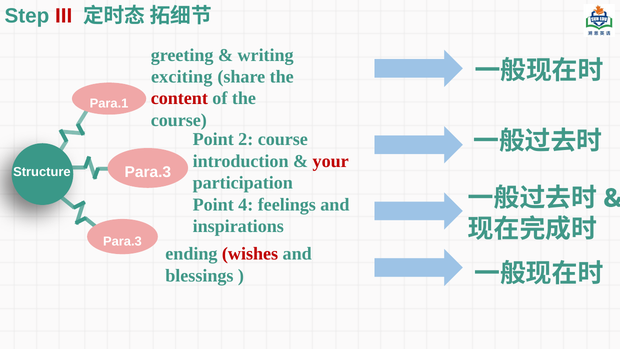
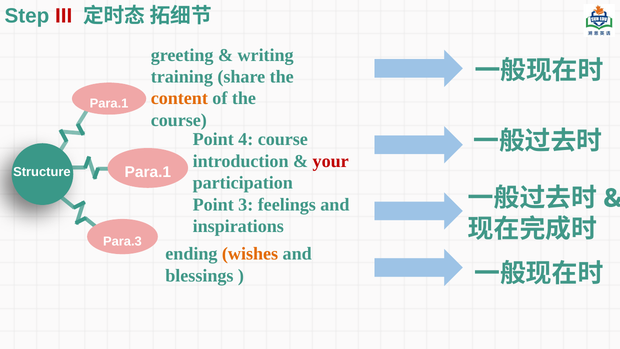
exciting: exciting -> training (182, 77)
content colour: red -> orange (179, 98)
2: 2 -> 4 (246, 139)
Para.3: Para.3 -> Para.1 (148, 172)
4: 4 -> 3 (246, 205)
wishes colour: red -> orange (250, 254)
